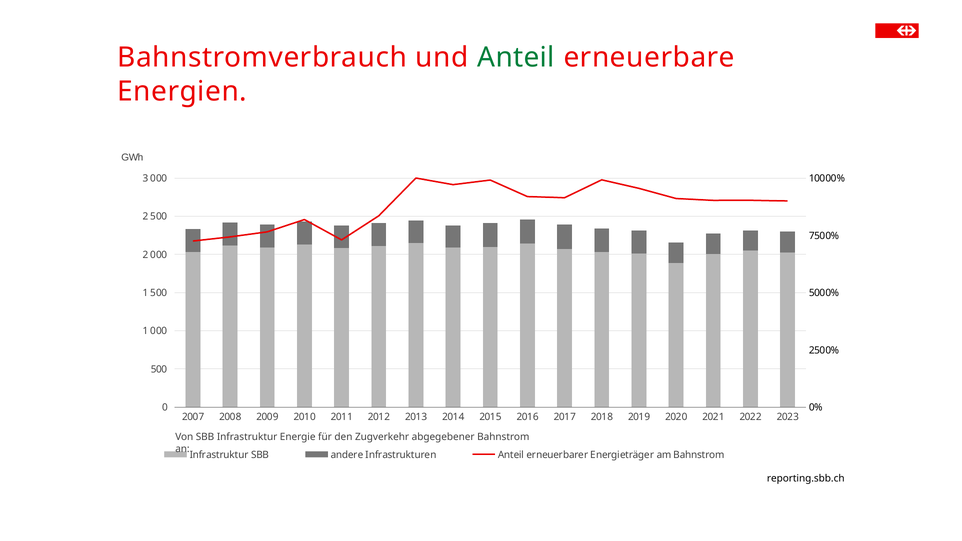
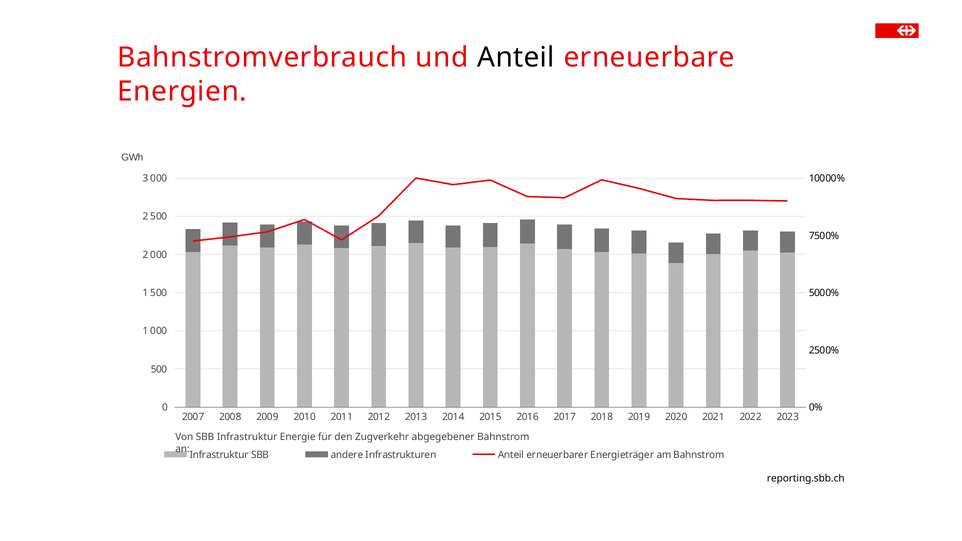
Anteil colour: green -> black (516, 58)
